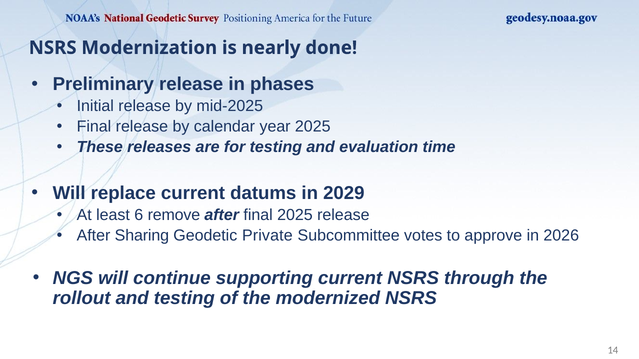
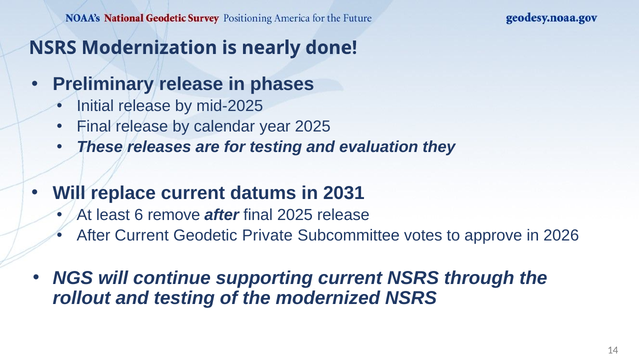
time: time -> they (439, 147)
2029: 2029 -> 2031 (344, 193)
After Sharing: Sharing -> Current (142, 236)
